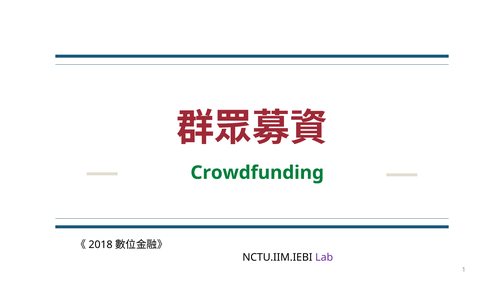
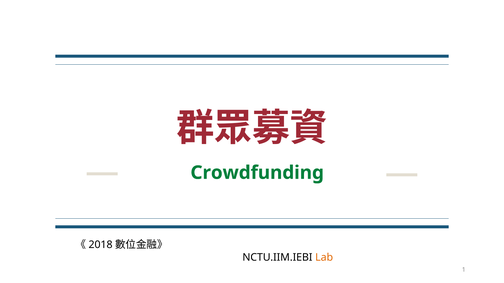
Lab colour: purple -> orange (324, 258)
